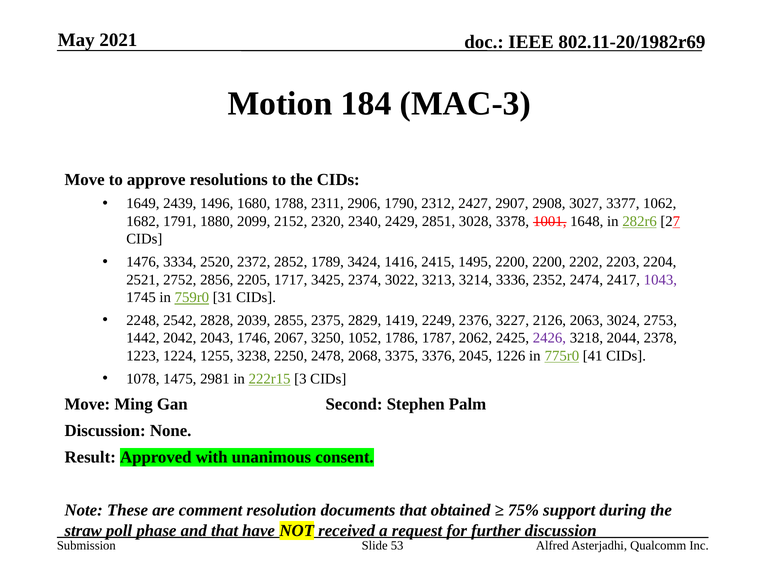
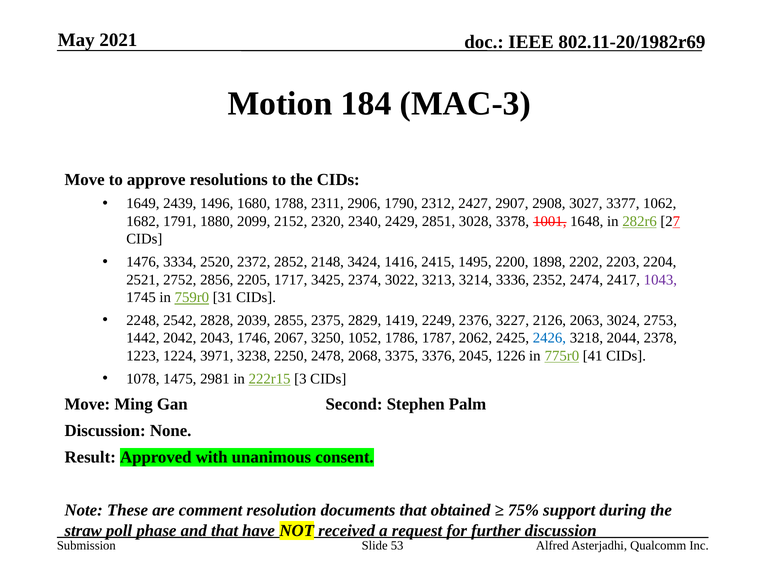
1789: 1789 -> 2148 (327, 262)
2200 2200: 2200 -> 1898 (549, 262)
2426 colour: purple -> blue (549, 338)
1255: 1255 -> 3971 (217, 356)
